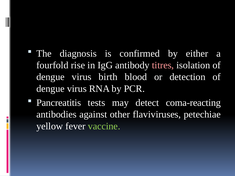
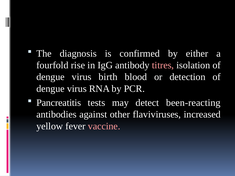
coma-reacting: coma-reacting -> been-reacting (193, 103)
petechiae: petechiae -> increased (202, 115)
vaccine colour: light green -> pink (104, 126)
